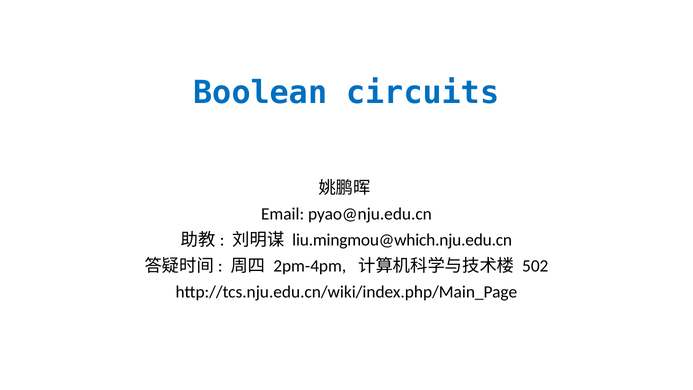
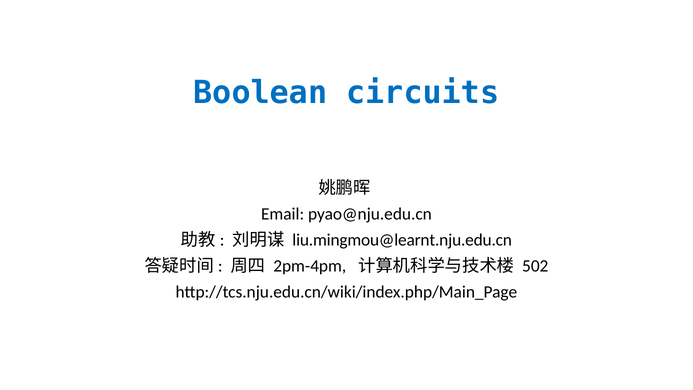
liu.mingmou@which.nju.edu.cn: liu.mingmou@which.nju.edu.cn -> liu.mingmou@learnt.nju.edu.cn (402, 240)
